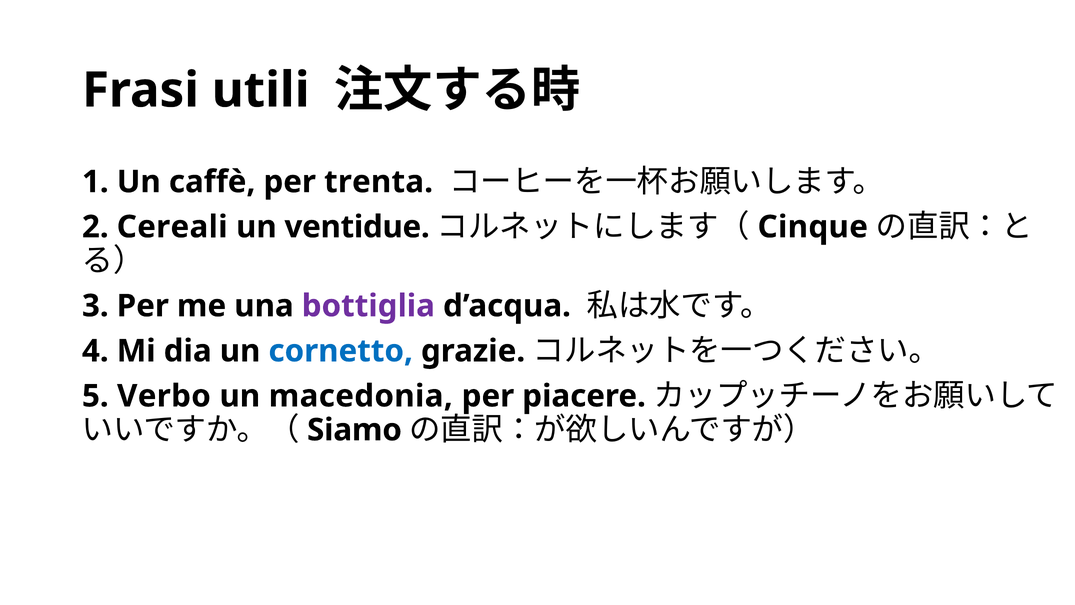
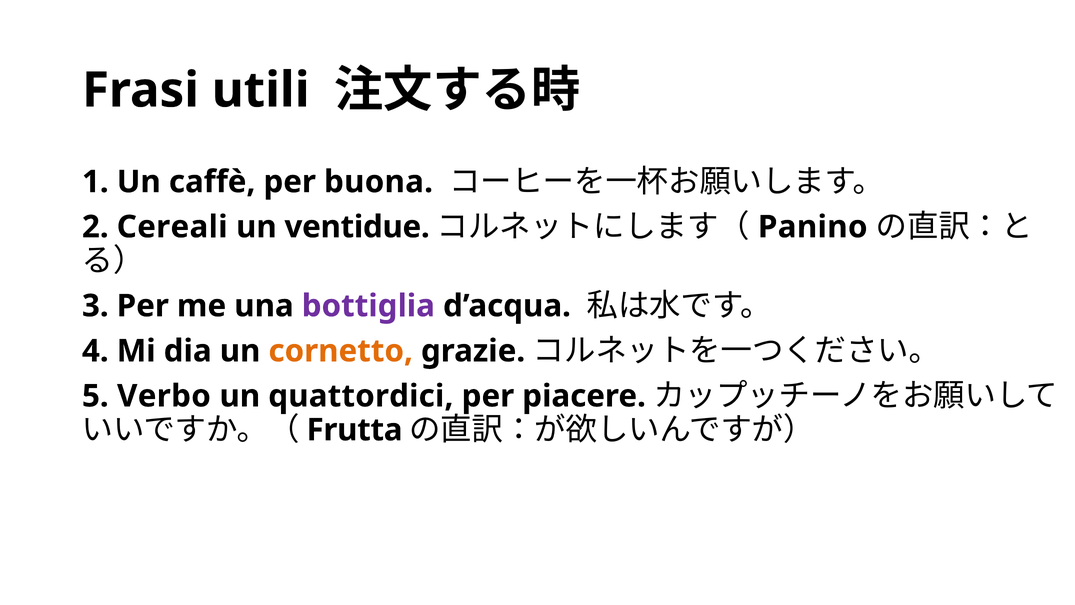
trenta: trenta -> buona (379, 182)
Cinque: Cinque -> Panino (813, 227)
cornetto colour: blue -> orange (341, 351)
macedonia: macedonia -> quattordici (361, 396)
Siamo: Siamo -> Frutta (355, 430)
